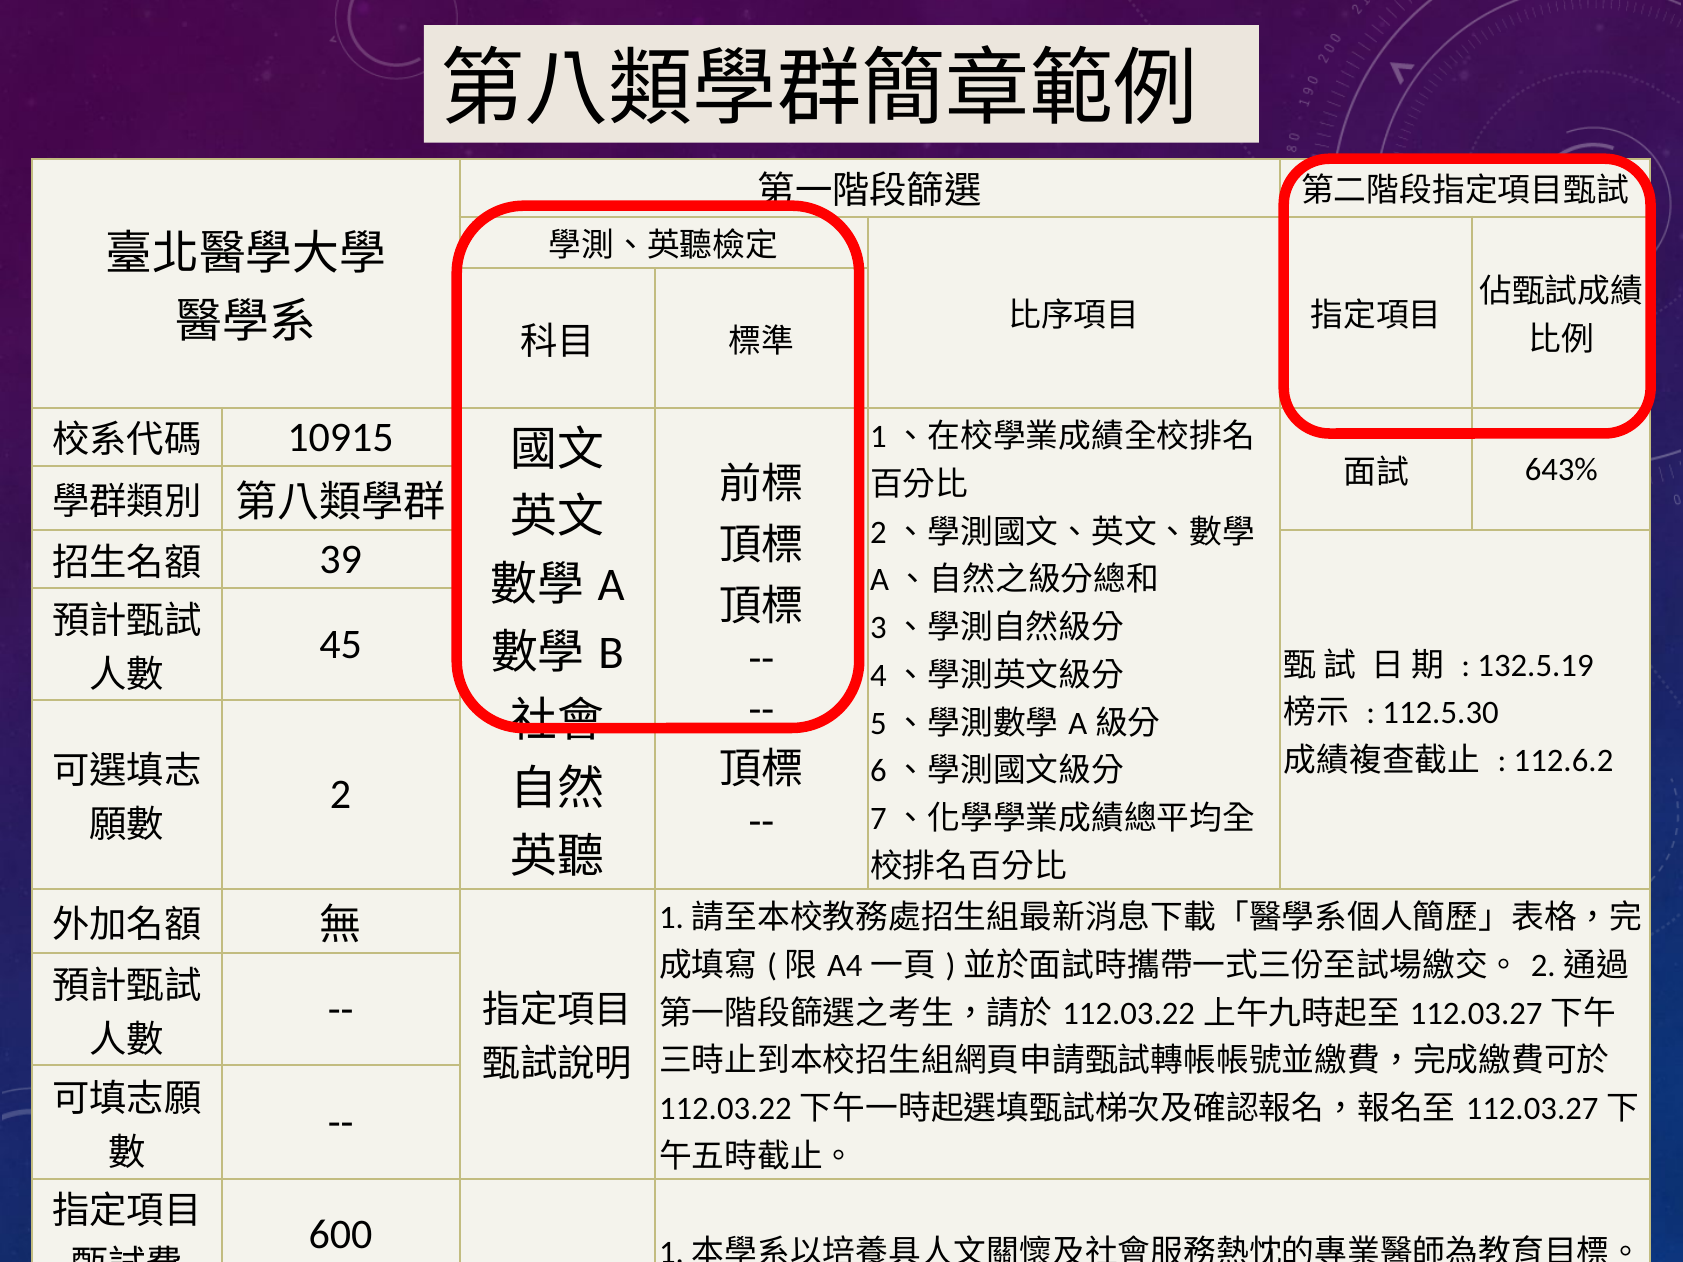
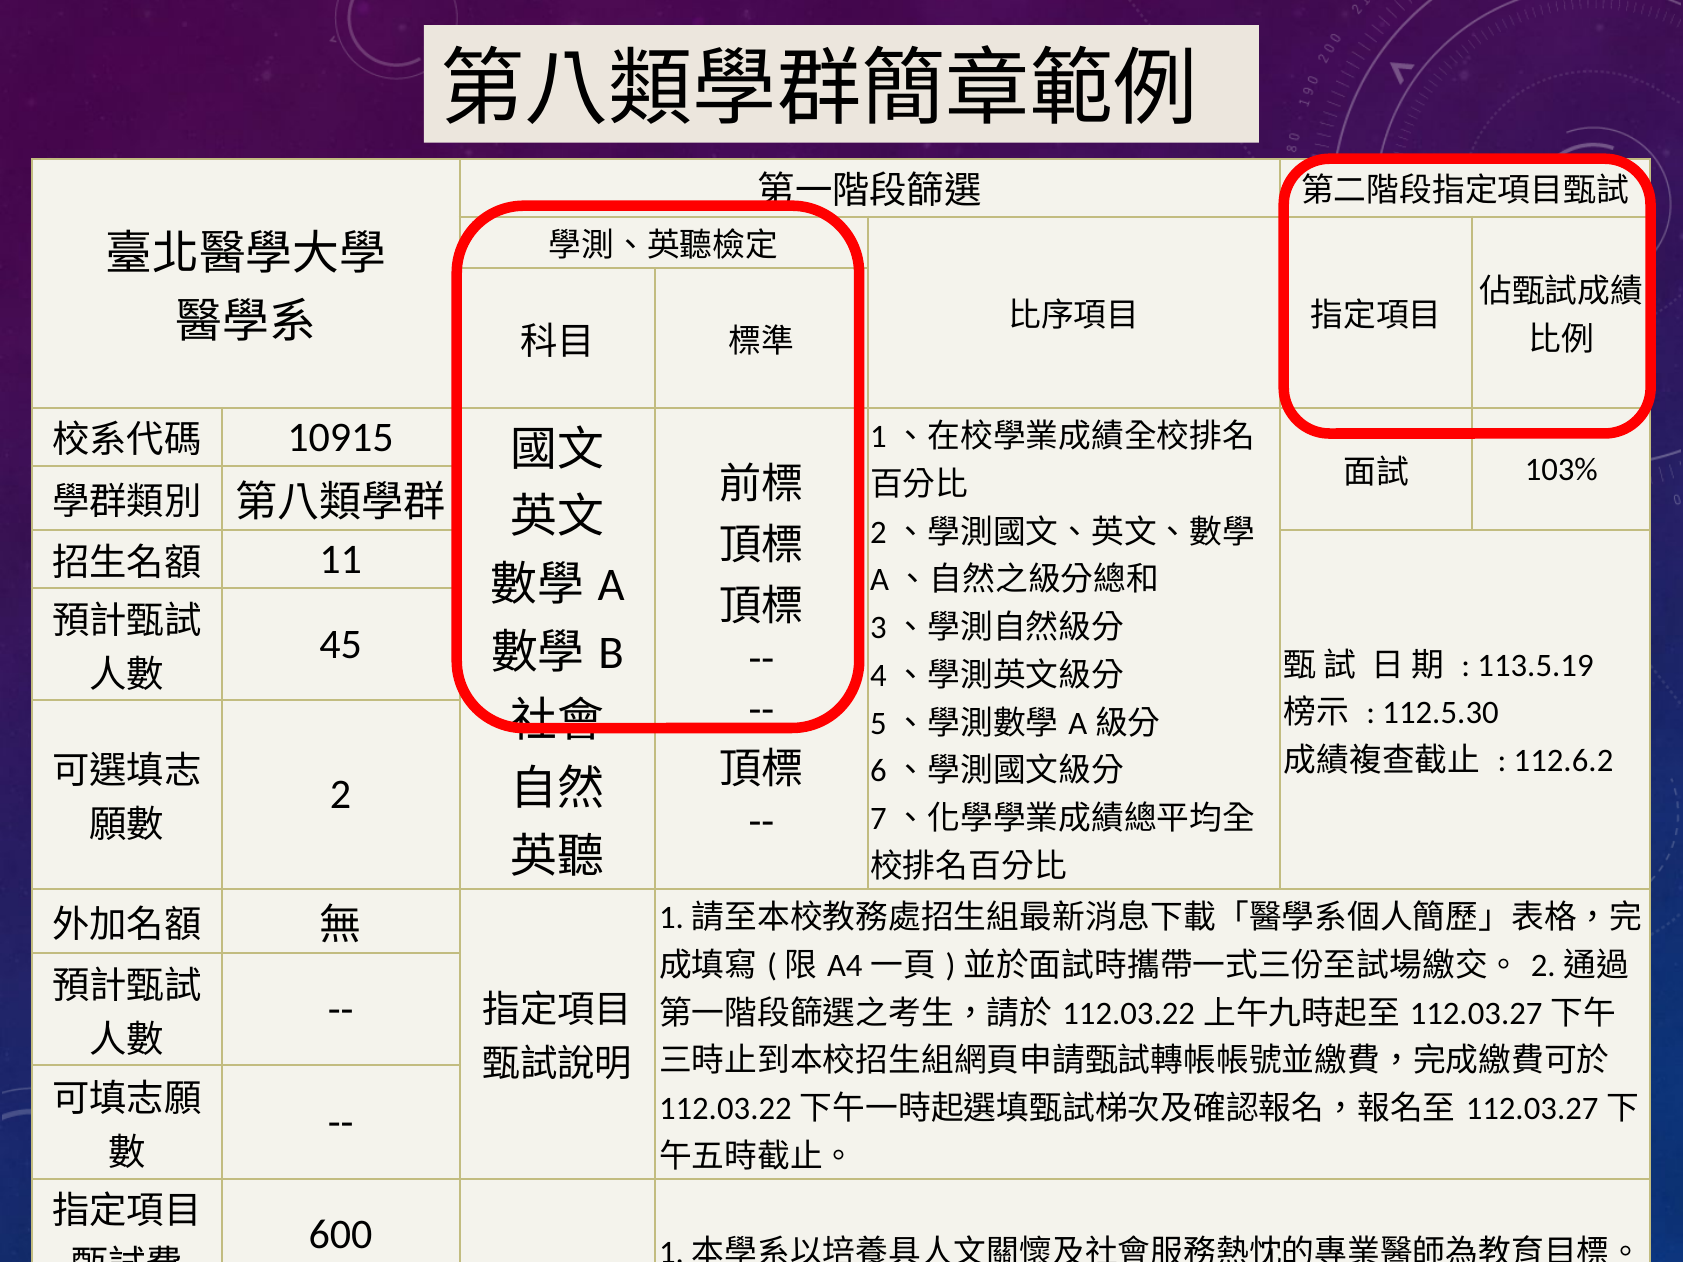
643%: 643% -> 103% (1561, 470)
39: 39 -> 11 (341, 560)
132.5.19: 132.5.19 -> 113.5.19 (1536, 665)
